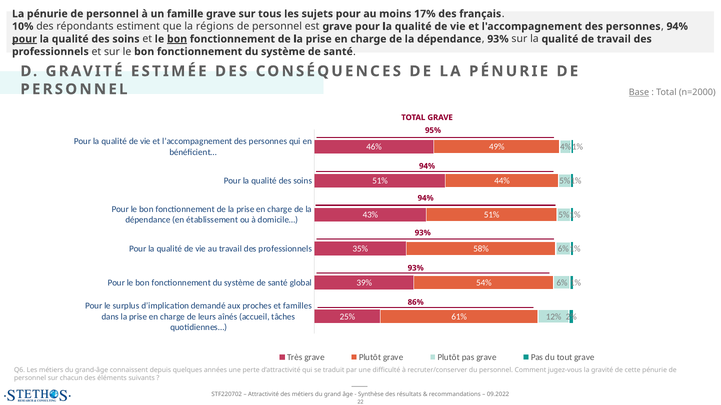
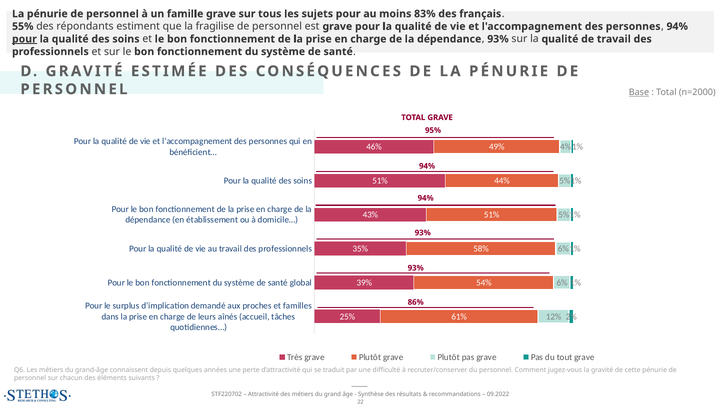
17%: 17% -> 83% (425, 14)
10%: 10% -> 55% (23, 26)
régions: régions -> fragilise (215, 26)
bon underline: present -> none (177, 39)
